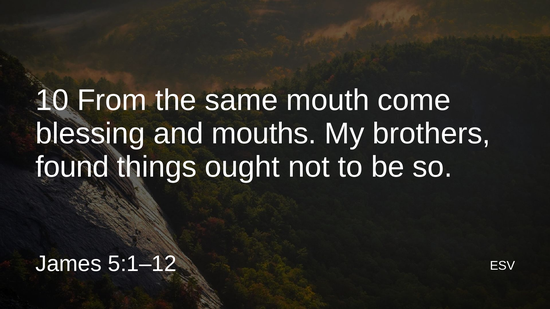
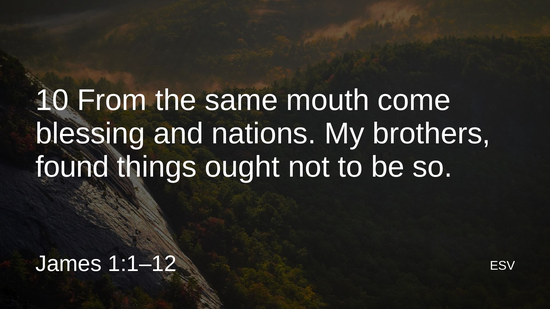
mouths: mouths -> nations (264, 134)
5:1–12: 5:1–12 -> 1:1–12 (142, 264)
